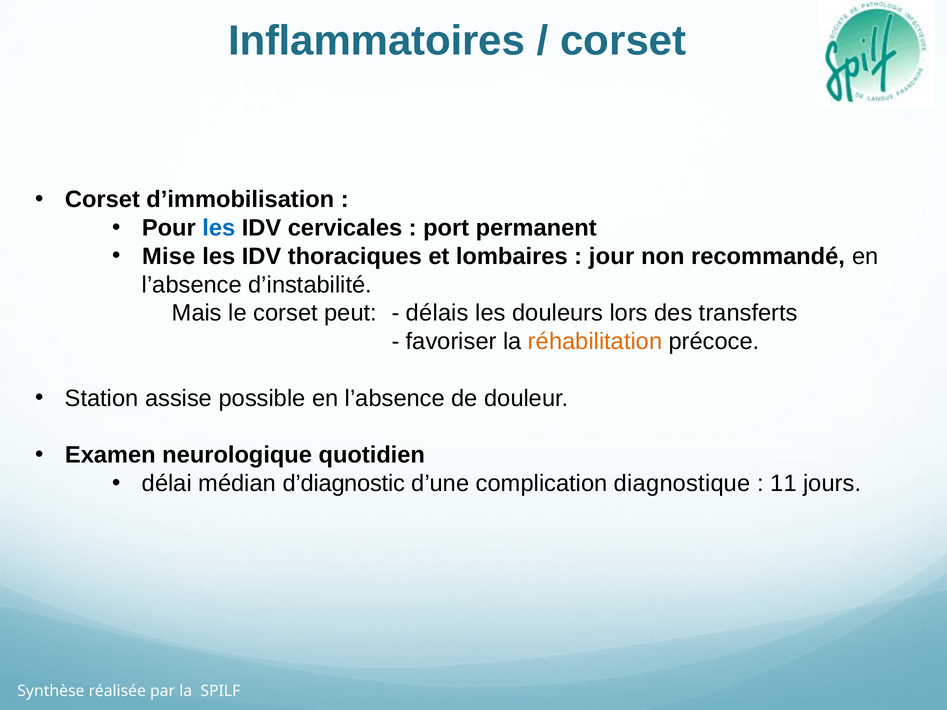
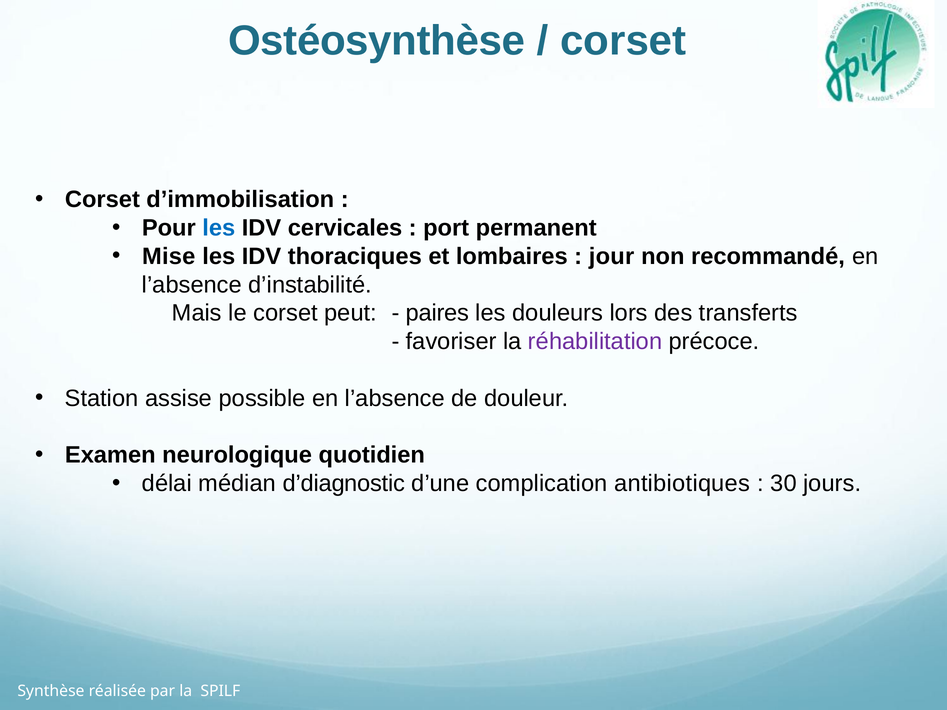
Inflammatoires: Inflammatoires -> Ostéosynthèse (377, 41)
délais: délais -> paires (437, 313)
réhabilitation colour: orange -> purple (595, 342)
diagnostique: diagnostique -> antibiotiques (682, 484)
11: 11 -> 30 (784, 484)
